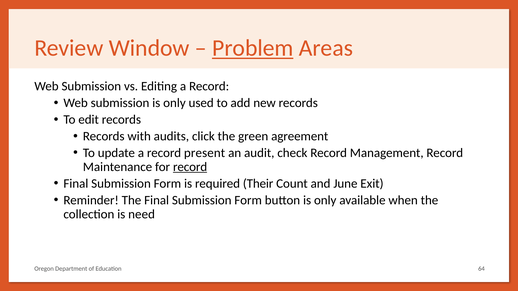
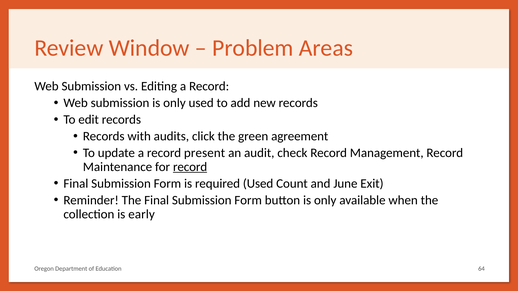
Problem underline: present -> none (253, 48)
required Their: Their -> Used (258, 184)
need: need -> early (142, 214)
